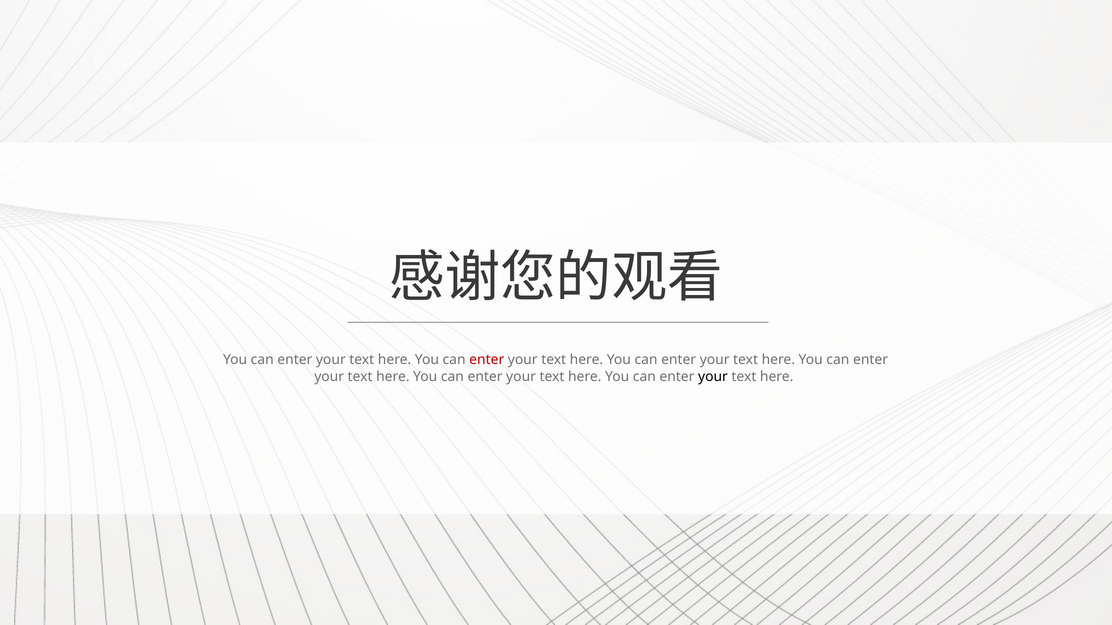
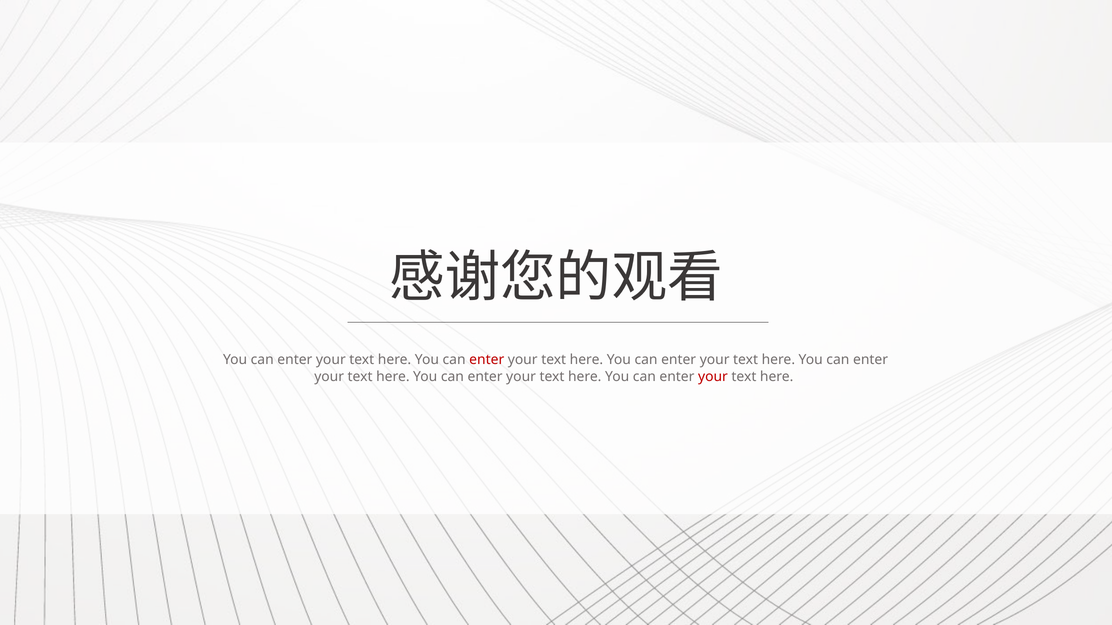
your colour: black -> red (713, 377)
